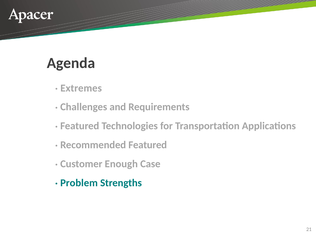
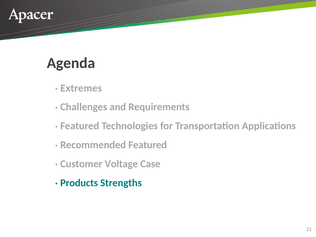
Enough: Enough -> Voltage (121, 164)
Problem: Problem -> Products (79, 183)
